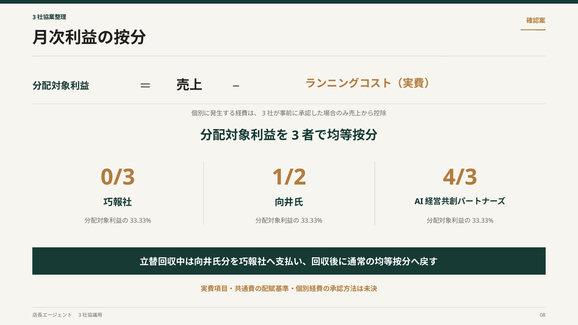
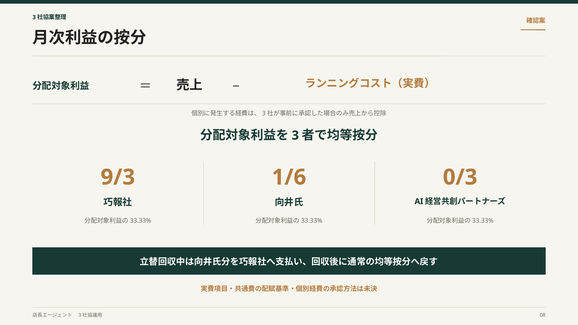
0/3: 0/3 -> 9/3 (118, 177)
1/2: 1/2 -> 1/6 (289, 177)
4/3: 4/3 -> 0/3 (460, 177)
